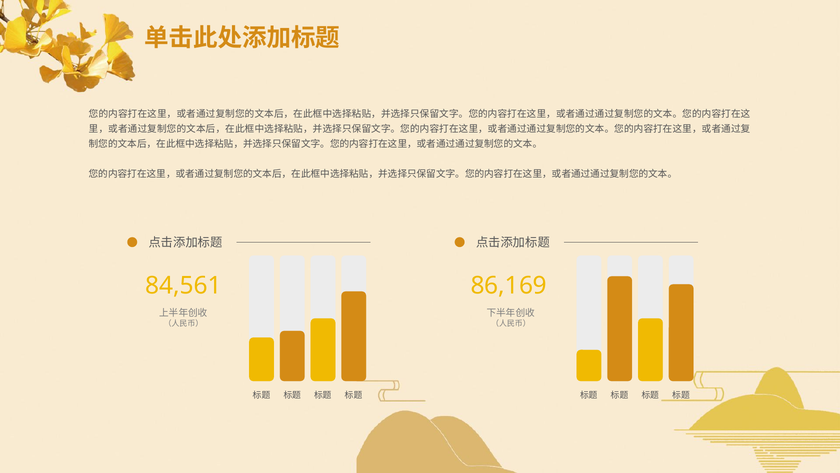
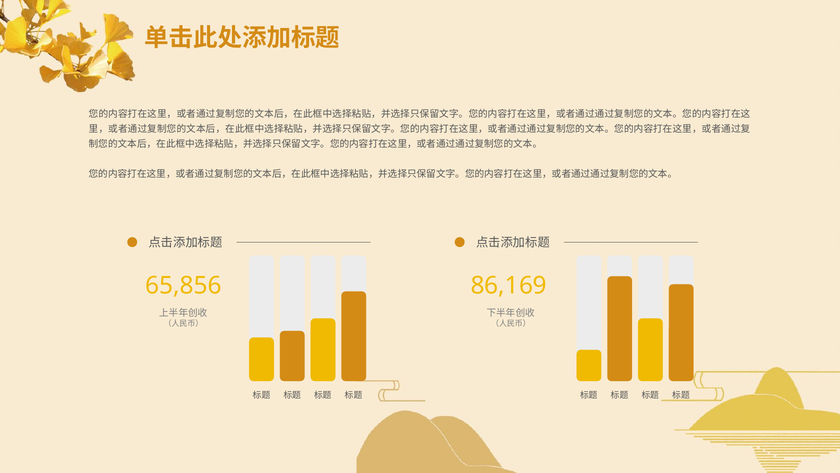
84,561: 84,561 -> 65,856 (183, 285)
